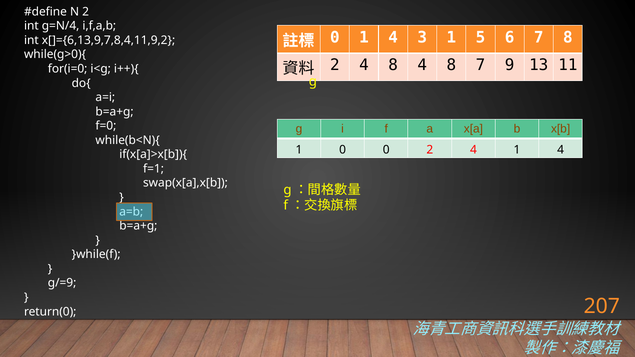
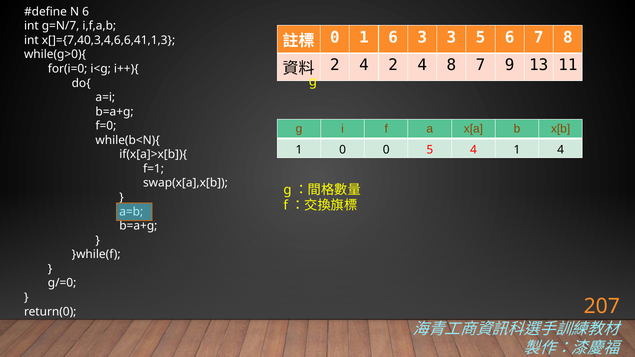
N 2: 2 -> 6 (86, 12)
g=N/4: g=N/4 -> g=N/7 (61, 26)
0 1 4: 4 -> 6 (393, 37)
3 1: 1 -> 3 (451, 37)
x[]={6,13,9,7,8,4,11,9,2: x[]={6,13,9,7,8,4,11,9,2 -> x[]={7,40,3,4,6,6,41,1,3 (109, 40)
2 4 8: 8 -> 2 (393, 65)
0 2: 2 -> 5 (430, 150)
g/=9: g/=9 -> g/=0 (62, 283)
